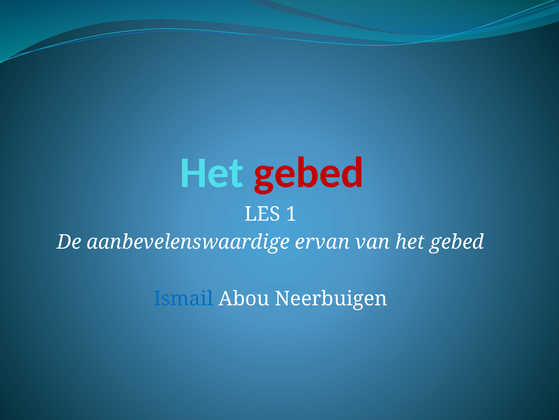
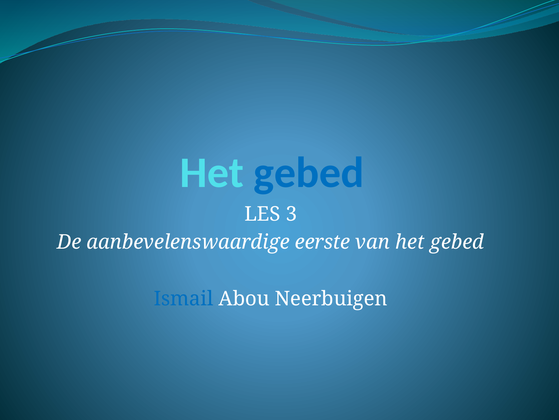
gebed colour: red -> blue (309, 173)
1: 1 -> 3 (291, 214)
ervan: ervan -> eerste (323, 242)
